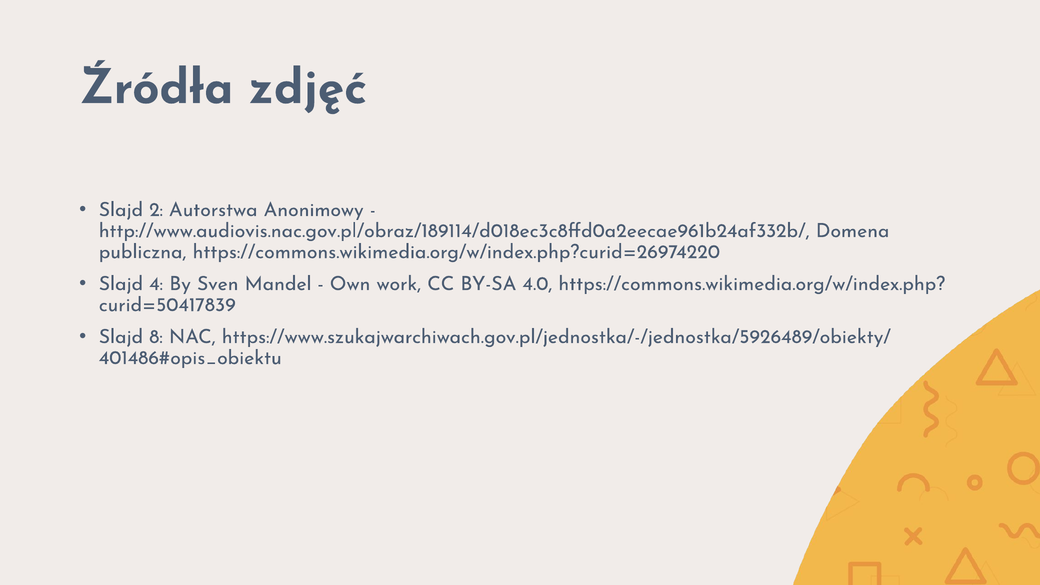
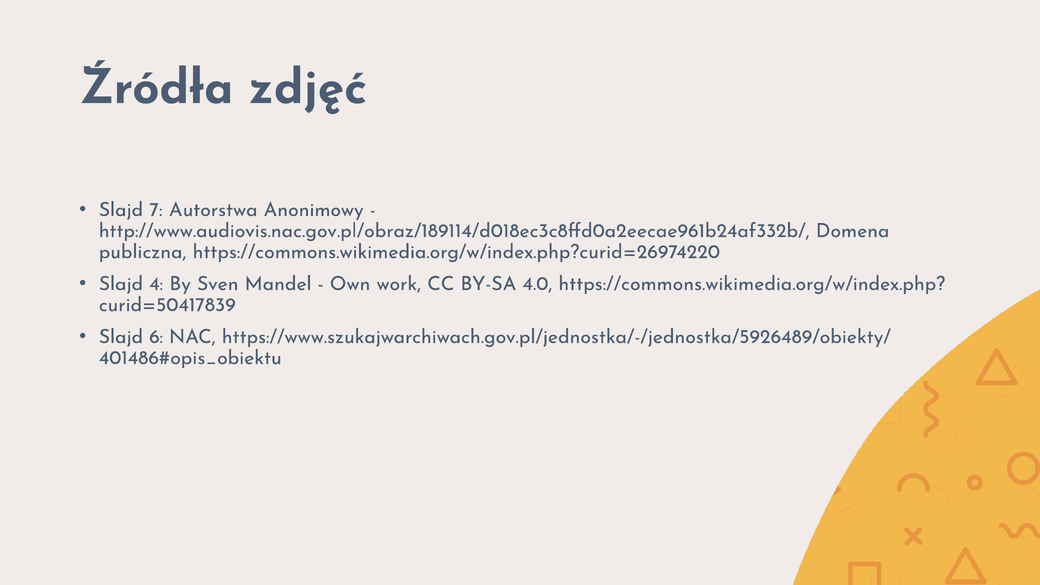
2: 2 -> 7 (156, 210)
8: 8 -> 6 (156, 337)
